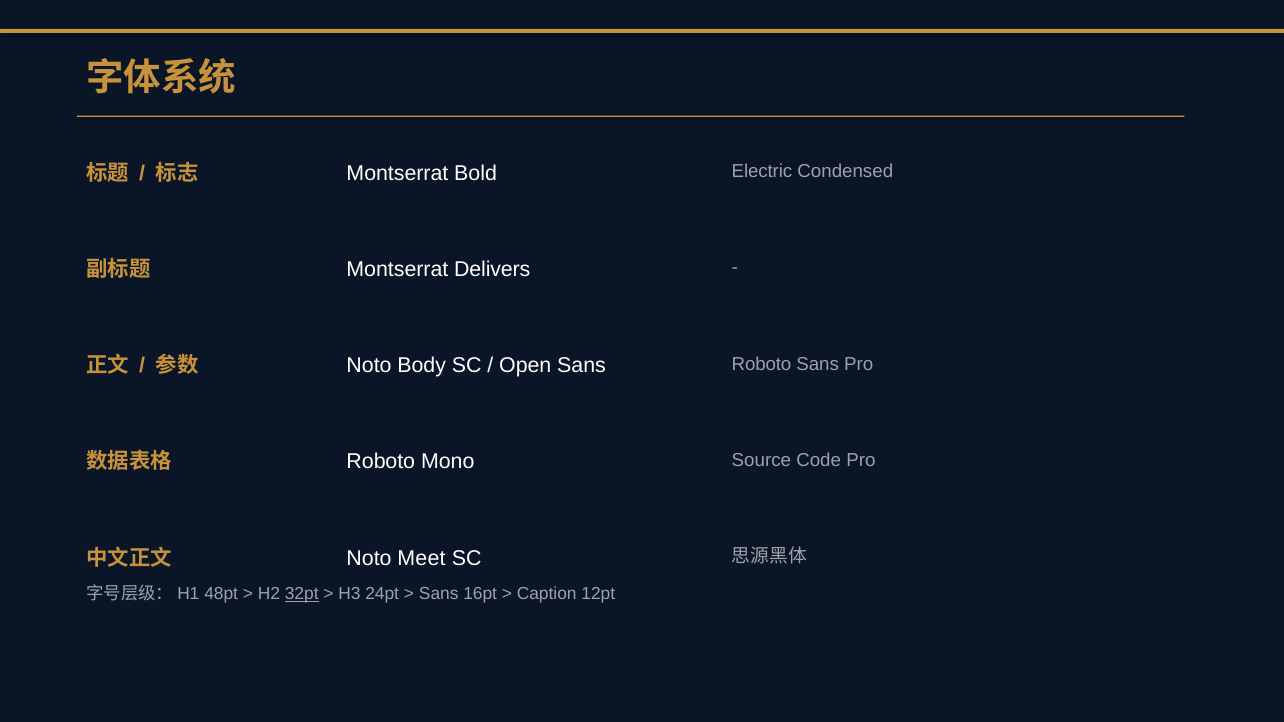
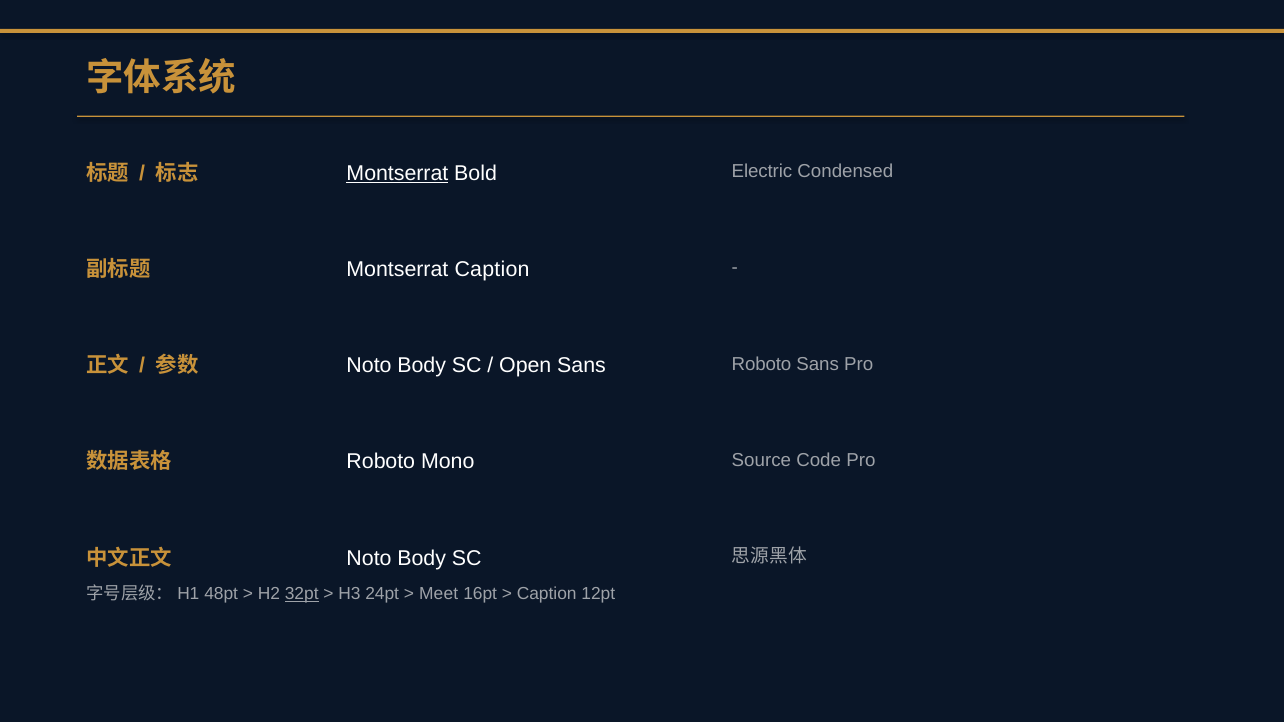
Montserrat underline: none -> present (397, 173)
Montserrat Delivers: Delivers -> Caption (492, 269)
Meet: Meet -> Body (422, 558)
Sans: Sans -> Meet (439, 594)
